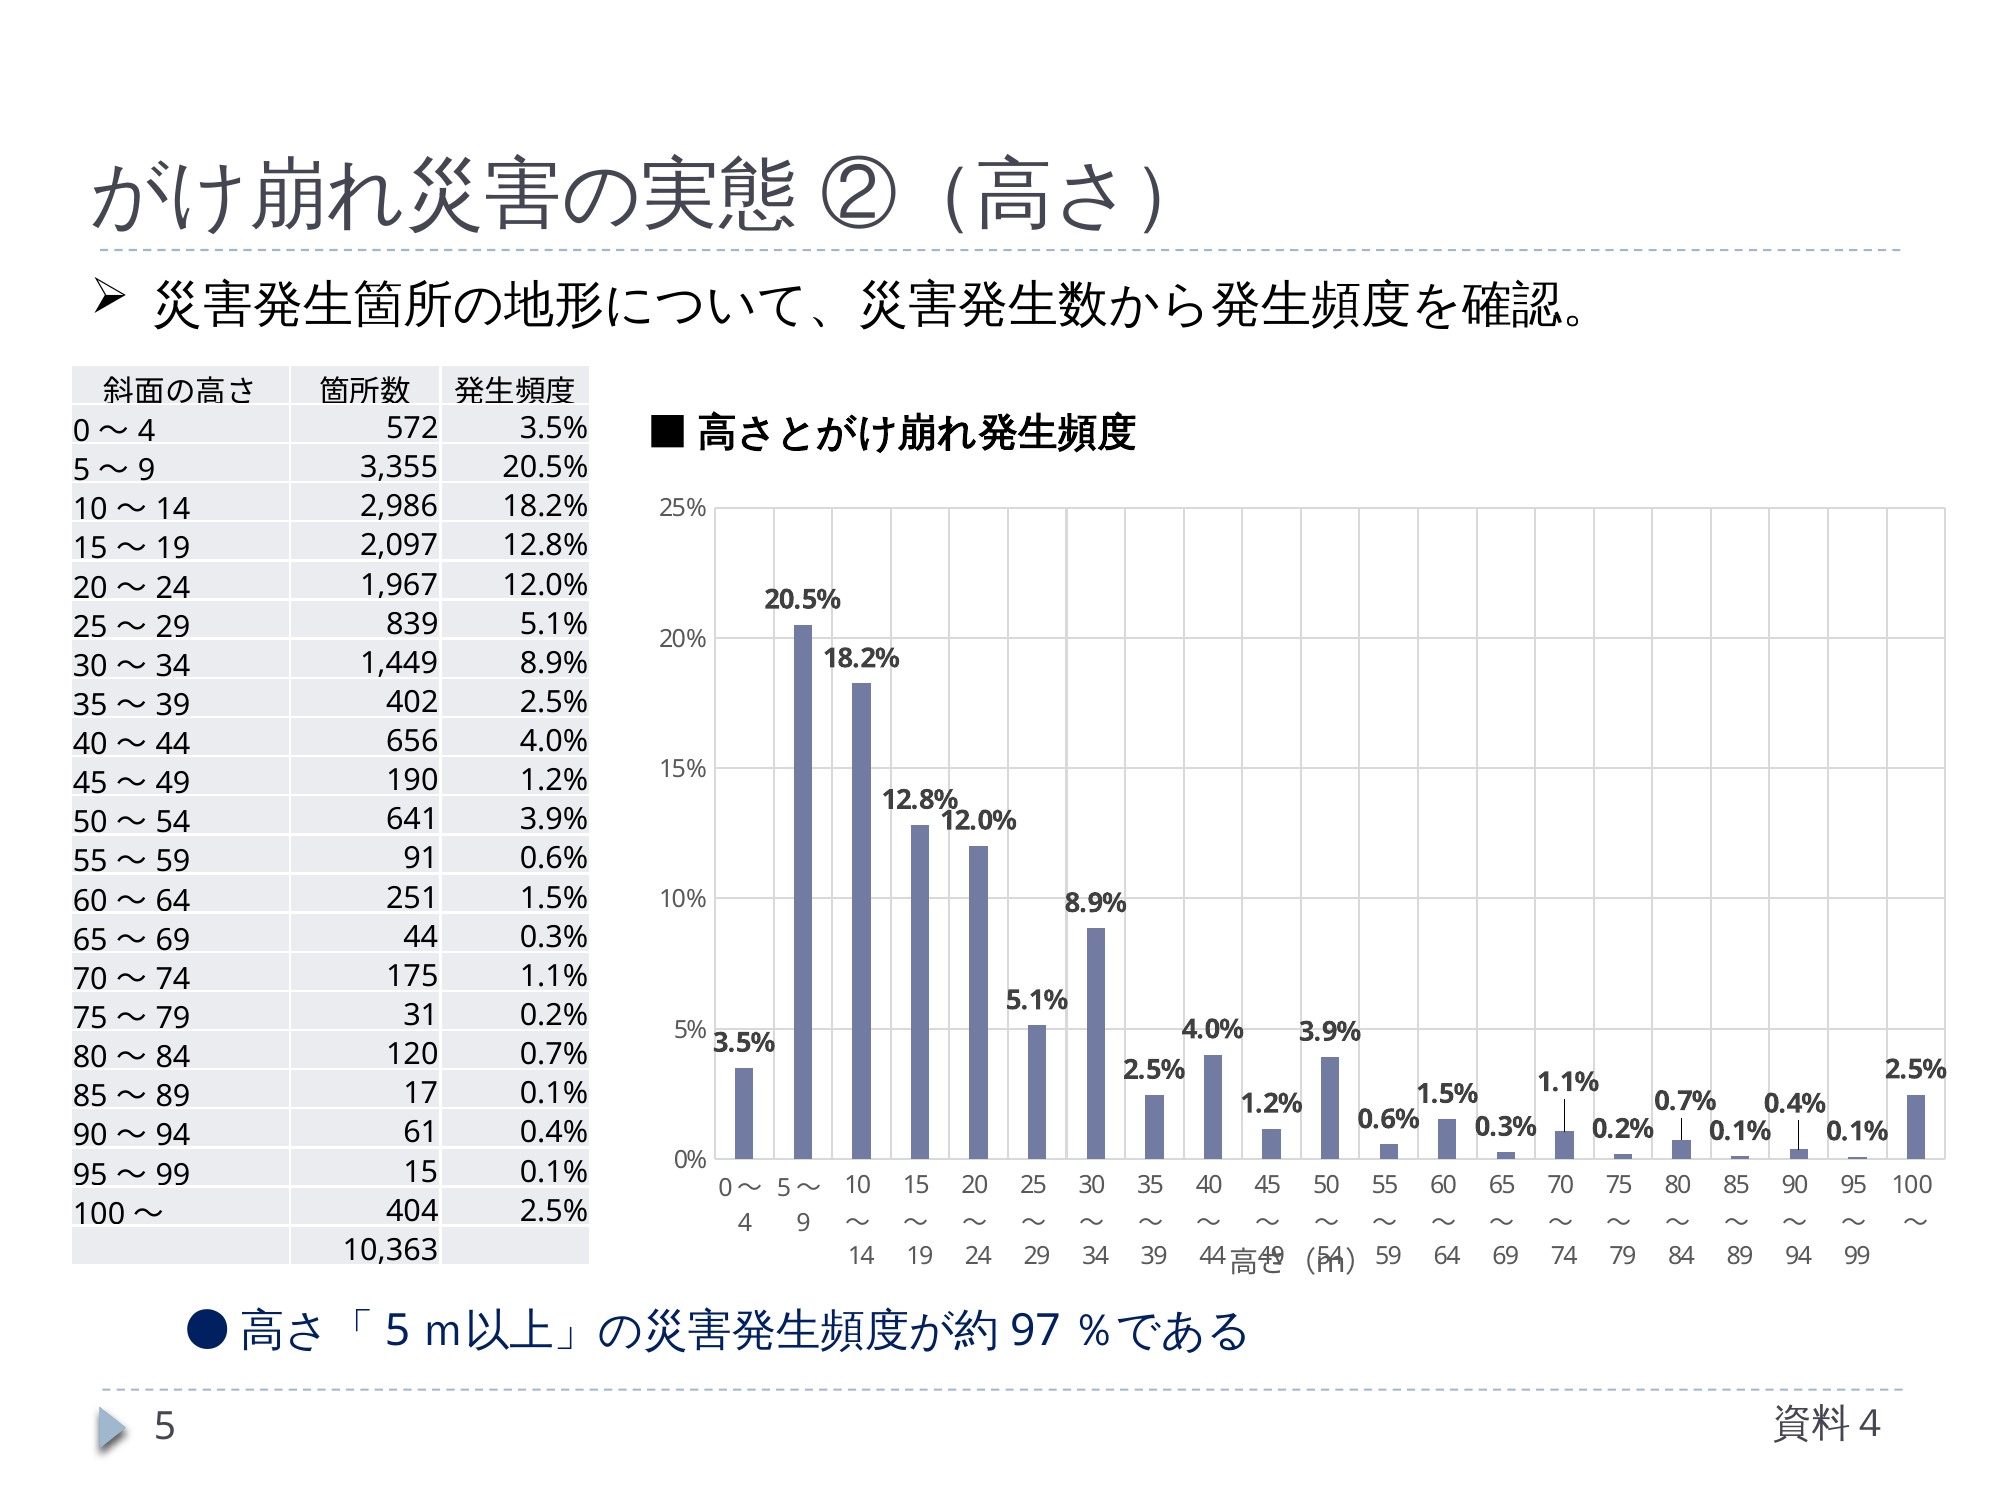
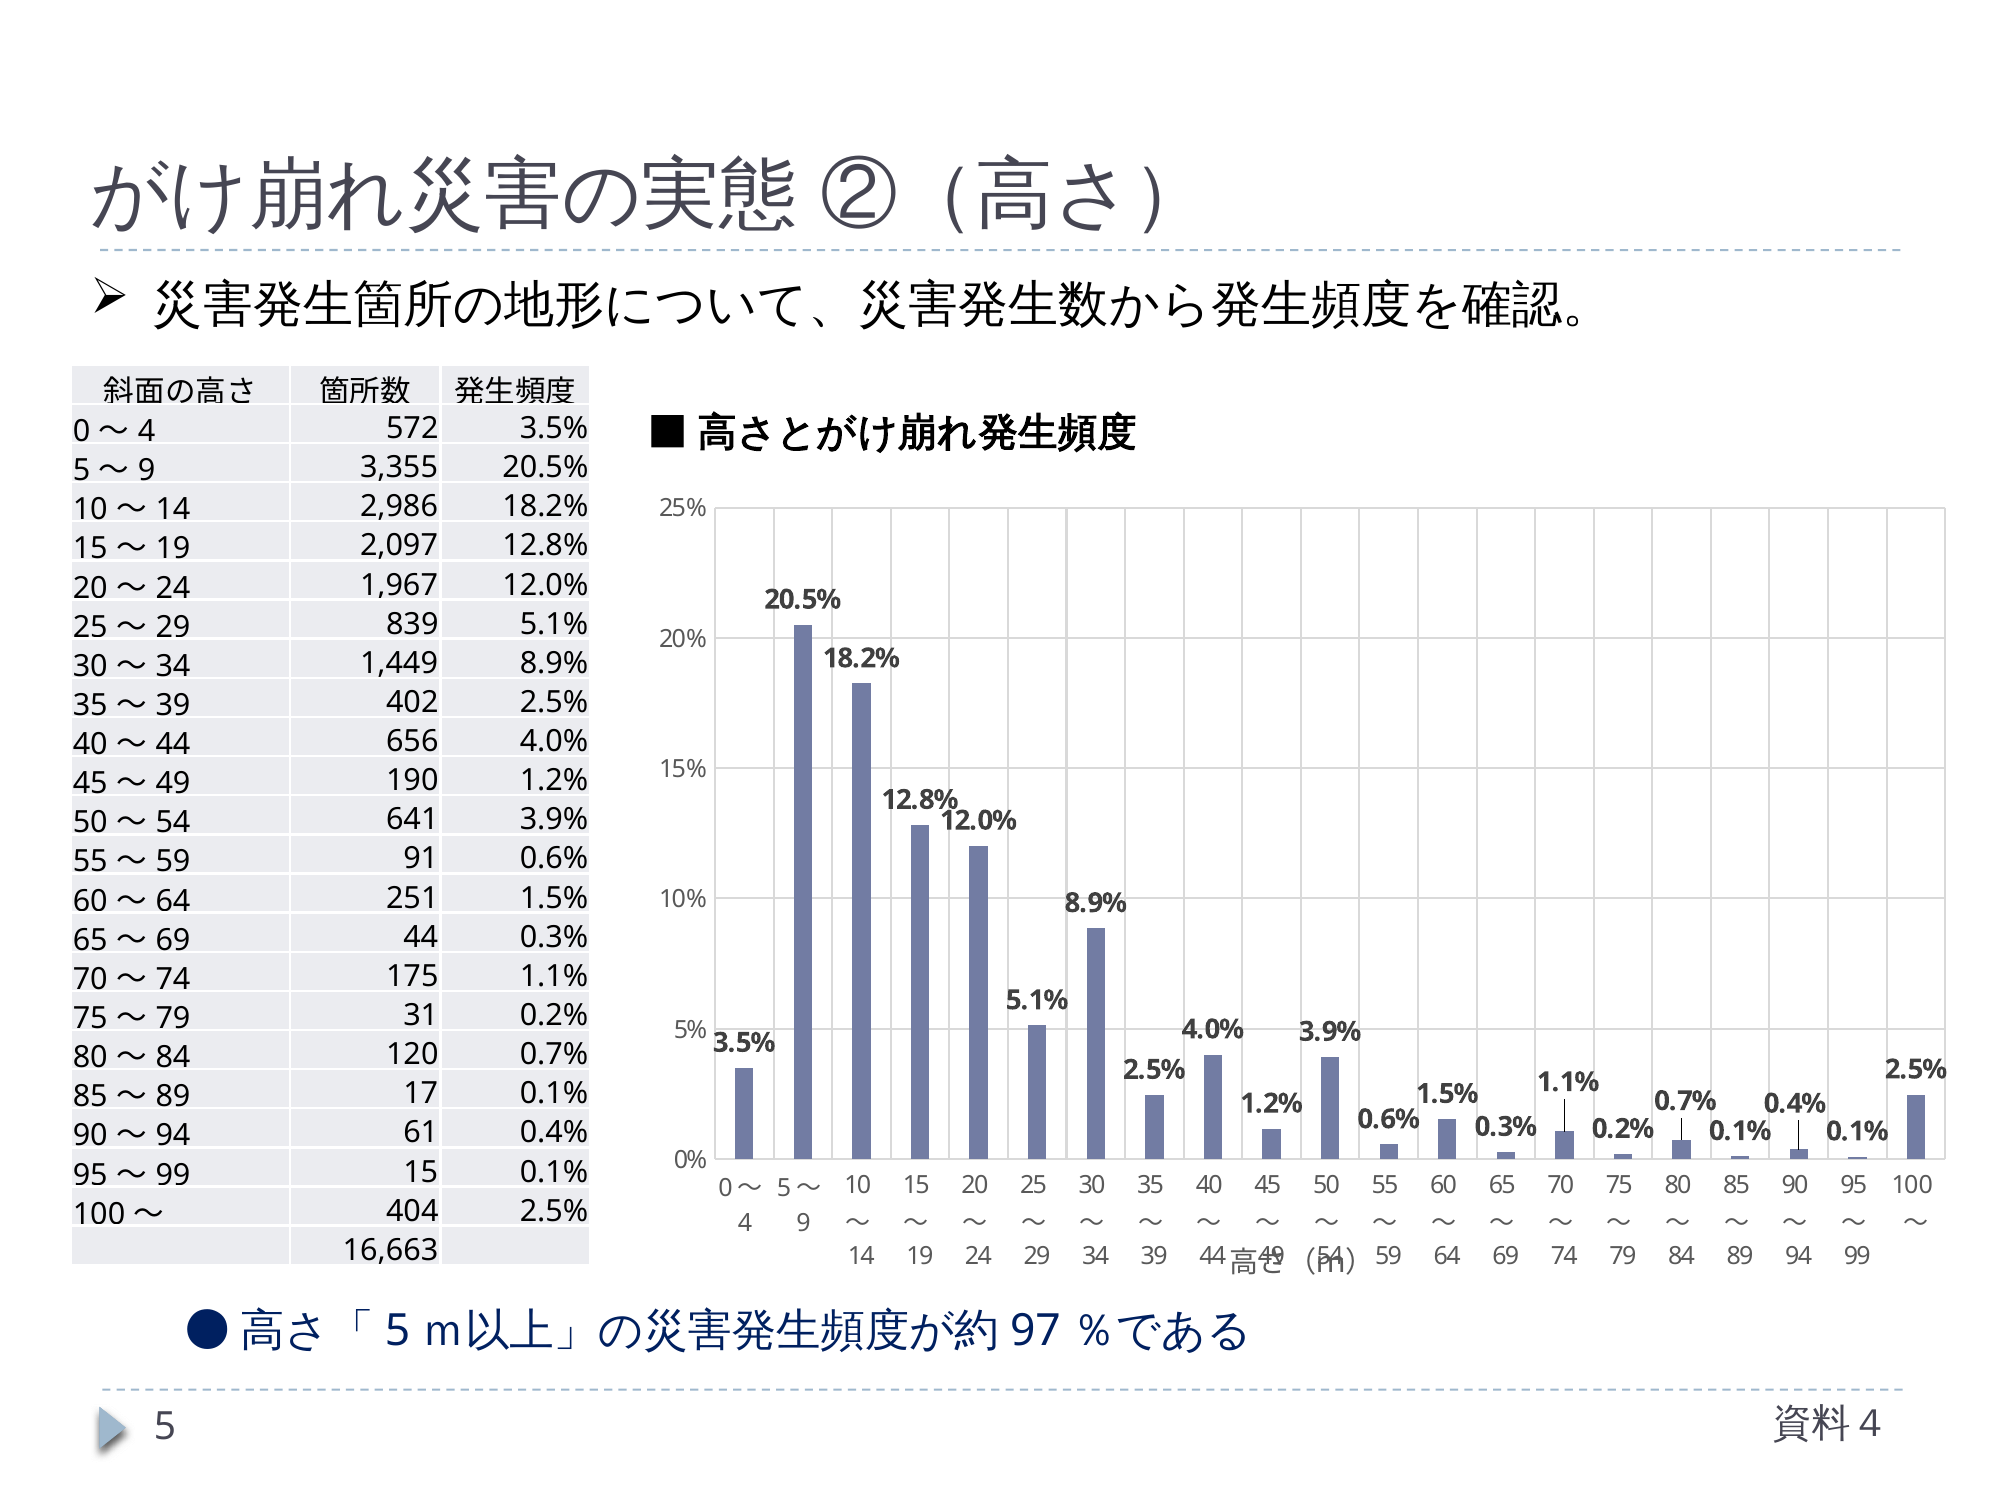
10,363: 10,363 -> 16,663 (391, 1251)
